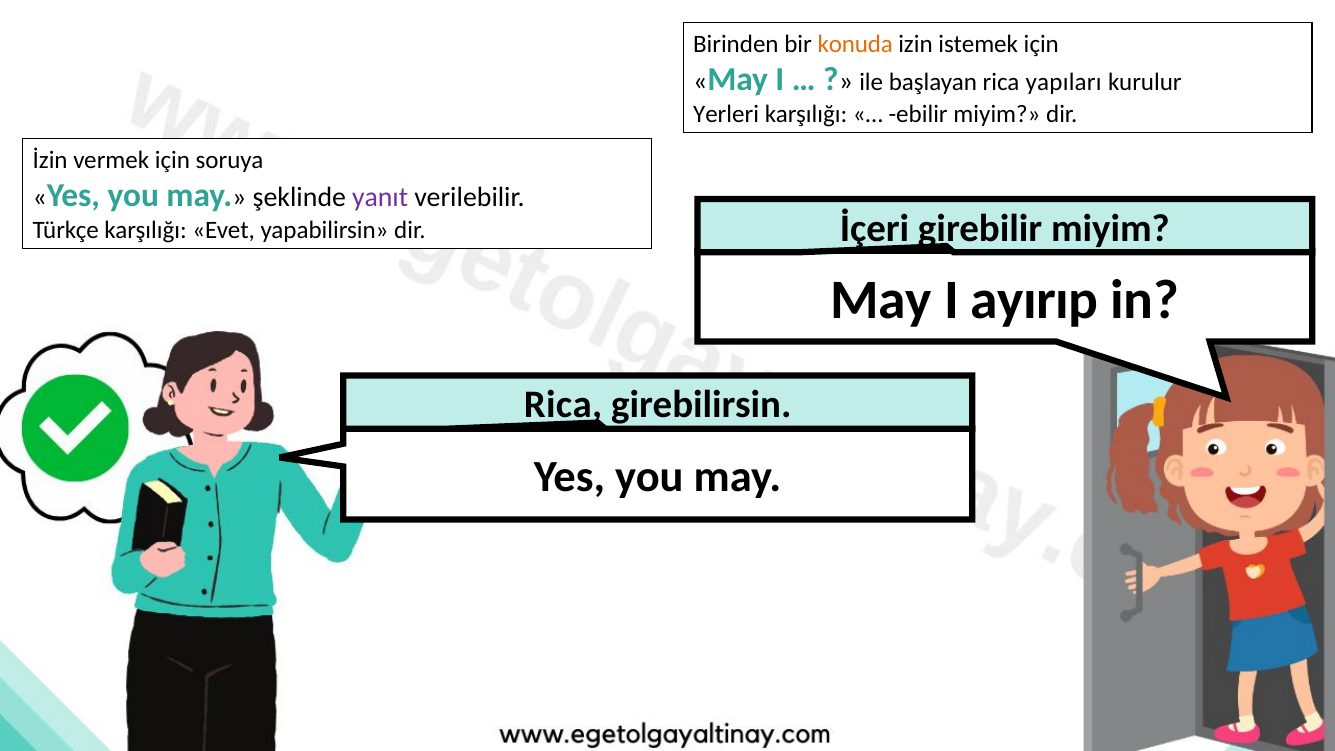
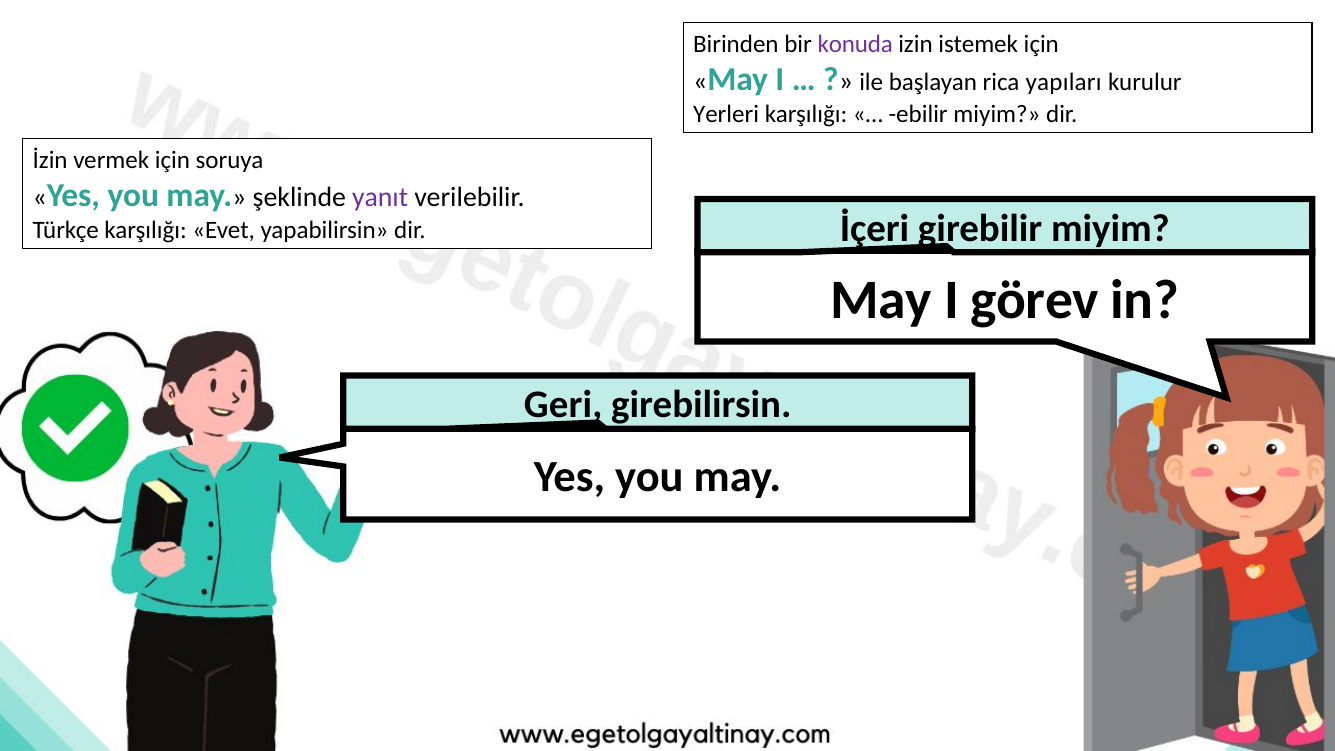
konuda colour: orange -> purple (855, 44)
ayırıp: ayırıp -> görev (1035, 300)
Rica: Rica -> Geri (563, 405)
